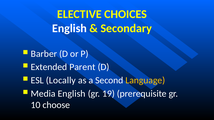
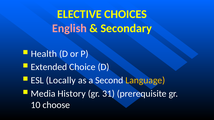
English colour: white -> pink (69, 28)
Barber: Barber -> Health (44, 54)
Parent: Parent -> Choice (82, 67)
Media English: English -> History (72, 94)
19: 19 -> 31 (108, 94)
